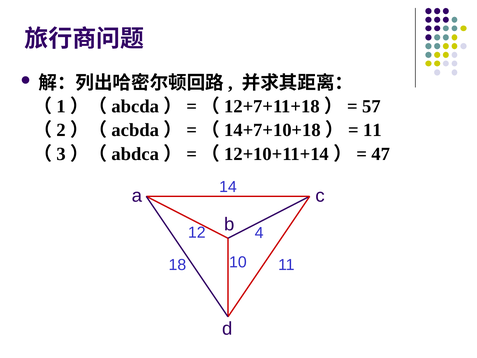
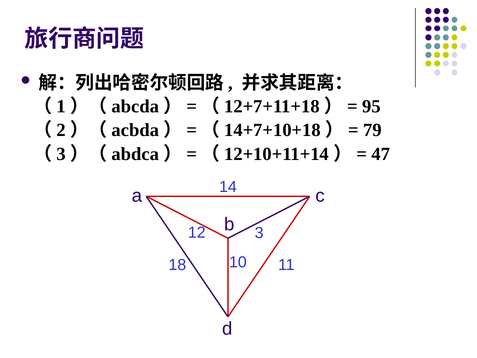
57: 57 -> 95 (372, 106)
11: 11 -> 79 (373, 130)
12 4: 4 -> 3 (259, 233)
